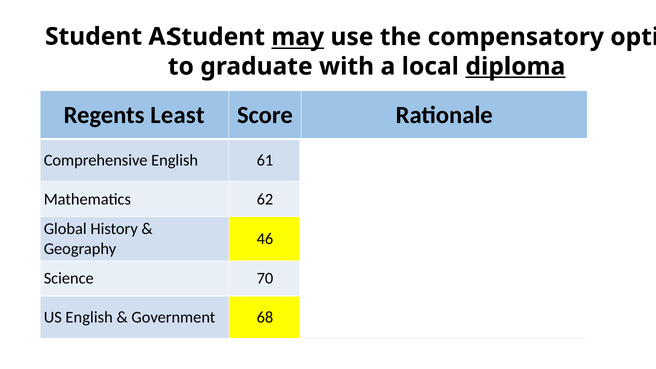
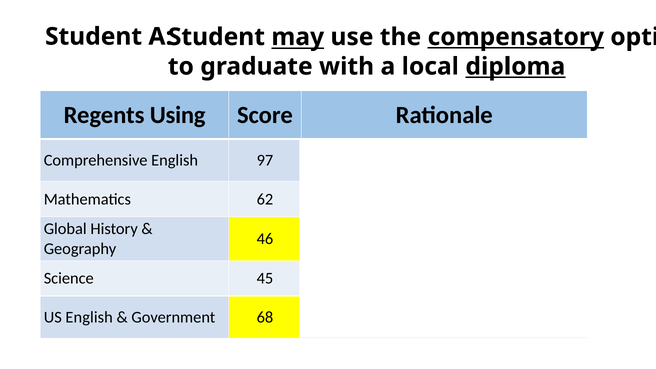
compensatory underline: none -> present (516, 37)
Regents Least: Least -> Using (178, 115)
61: 61 -> 97 (265, 160)
70: 70 -> 45 (265, 278)
